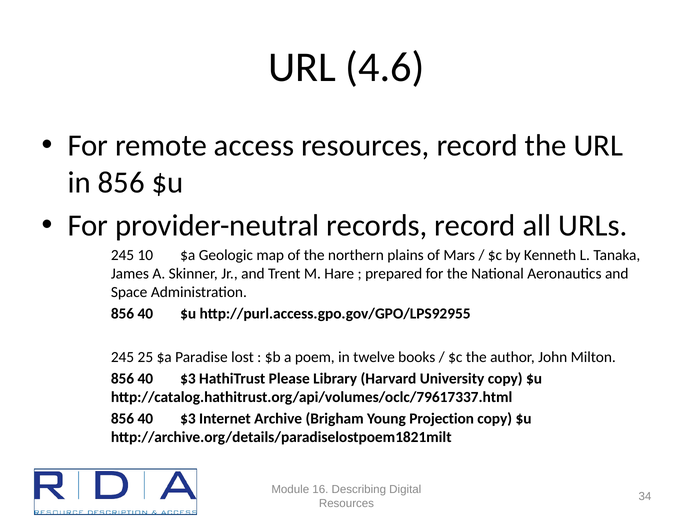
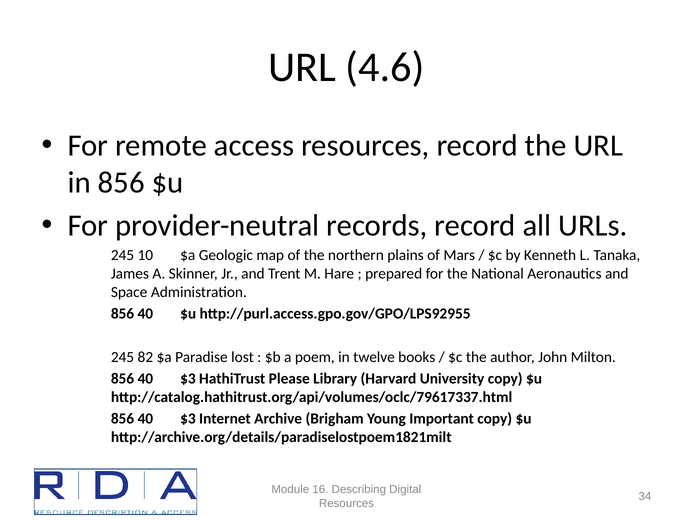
25: 25 -> 82 (145, 357)
Projection: Projection -> Important (442, 418)
